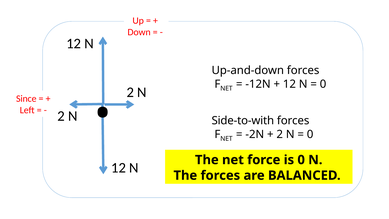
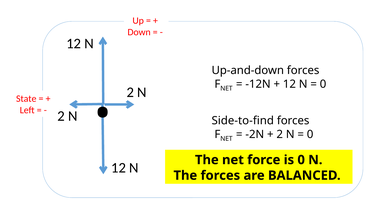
Since: Since -> State (26, 98)
Side-to-with: Side-to-with -> Side-to-find (243, 121)
